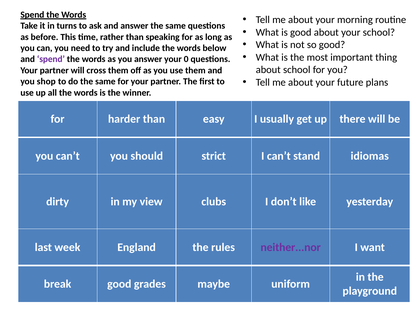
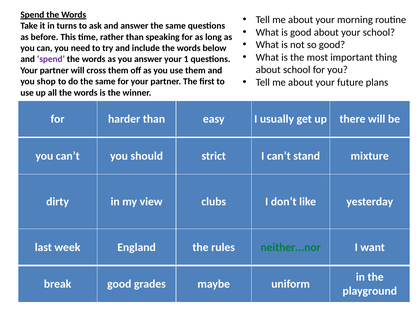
0: 0 -> 1 (186, 59)
idiomas: idiomas -> mixture (370, 156)
neither...nor colour: purple -> green (291, 248)
